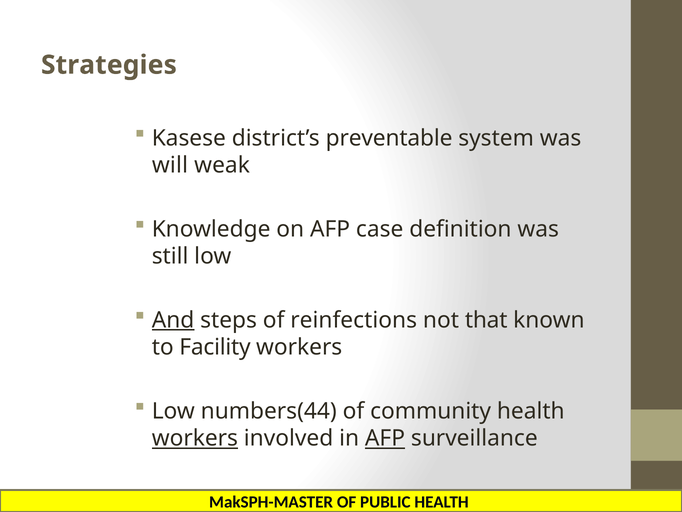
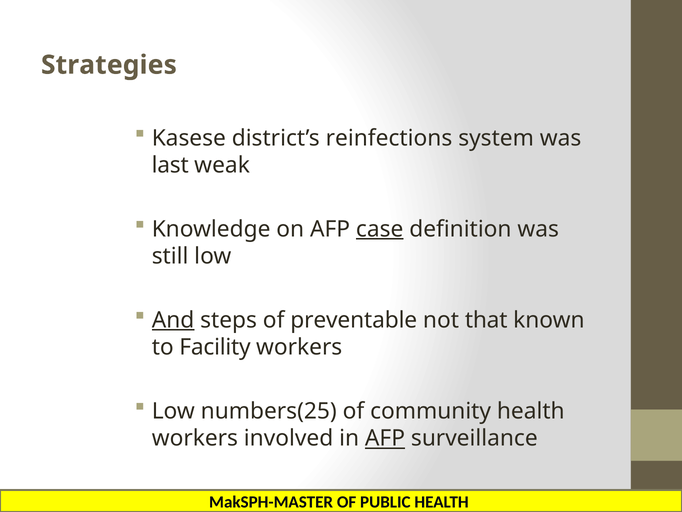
preventable: preventable -> reinfections (389, 138)
will: will -> last (170, 165)
case underline: none -> present (380, 229)
reinfections: reinfections -> preventable (354, 320)
numbers(44: numbers(44 -> numbers(25 (269, 411)
workers underline: present -> none (195, 438)
